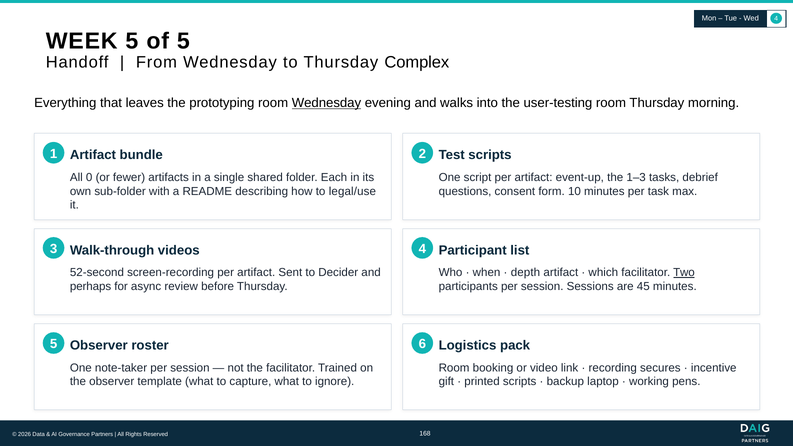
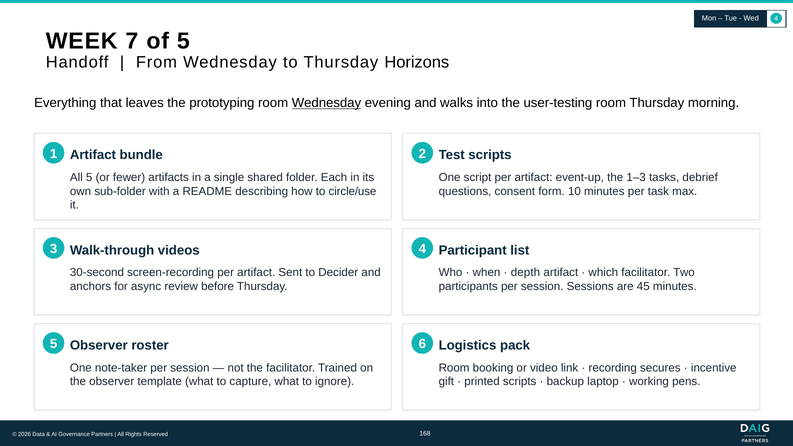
WEEK 5: 5 -> 7 (132, 41)
Complex: Complex -> Horizons (417, 62)
All 0: 0 -> 5 (89, 177)
legal/use: legal/use -> circle/use (353, 191)
52-second: 52-second -> 30-second (97, 273)
Two underline: present -> none (684, 273)
perhaps: perhaps -> anchors (91, 286)
